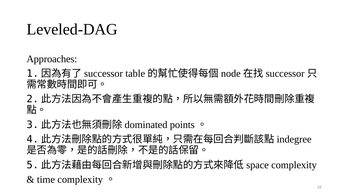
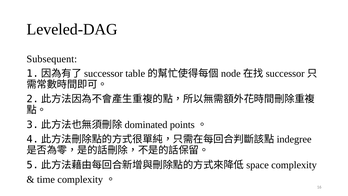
Approaches: Approaches -> Subsequent (52, 59)
